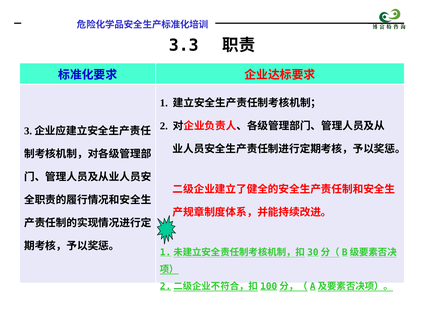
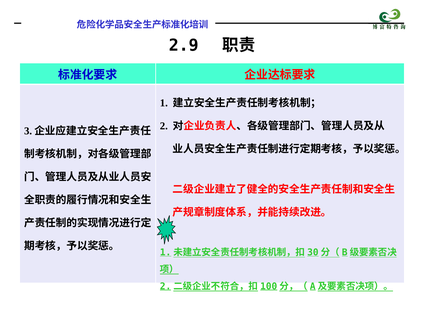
3.3: 3.3 -> 2.9 (184, 45)
